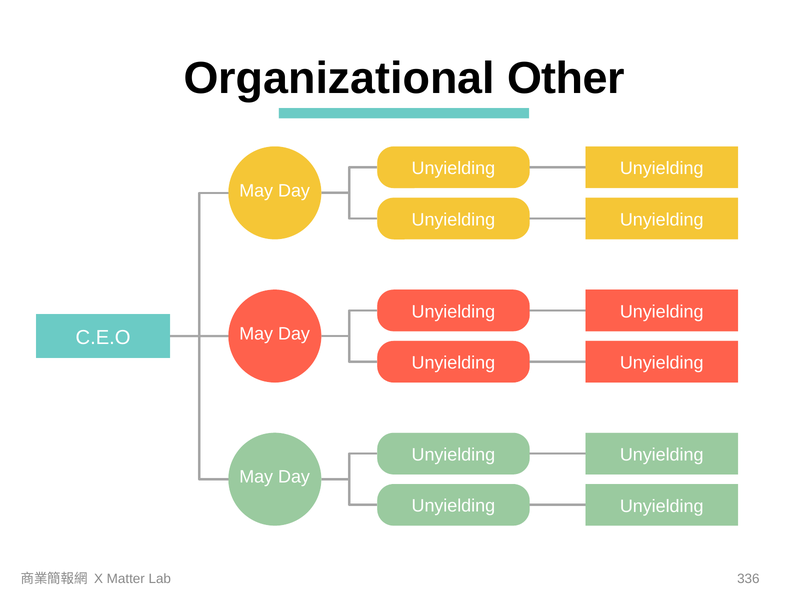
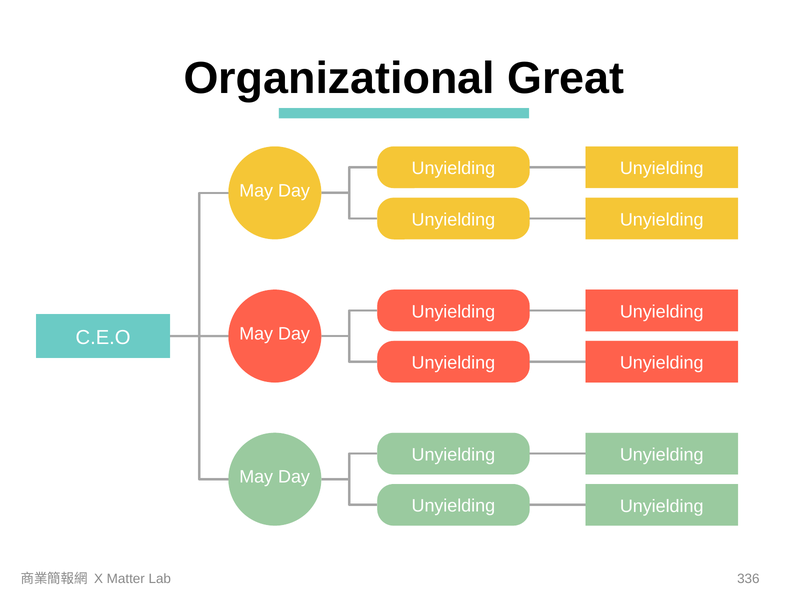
Other: Other -> Great (566, 79)
